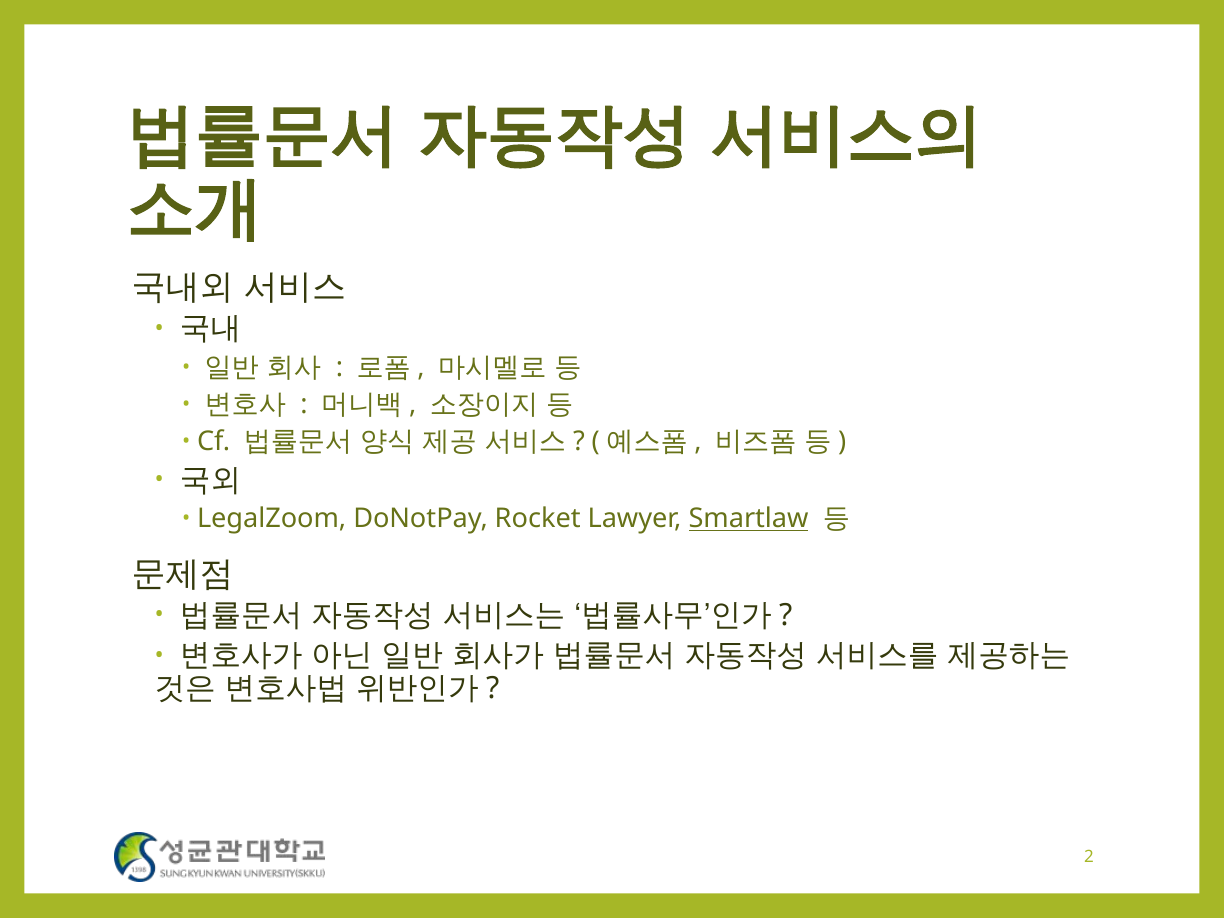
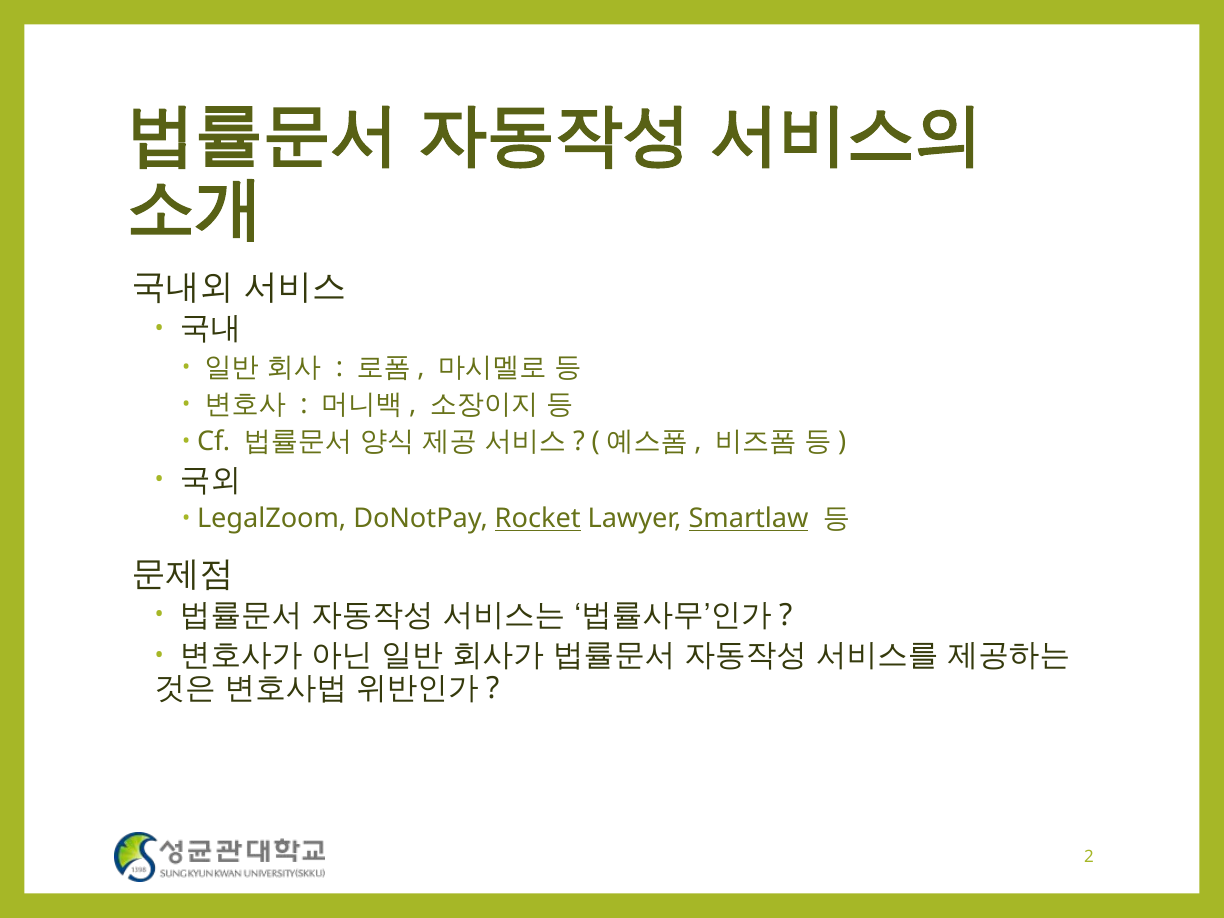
Rocket underline: none -> present (538, 519)
